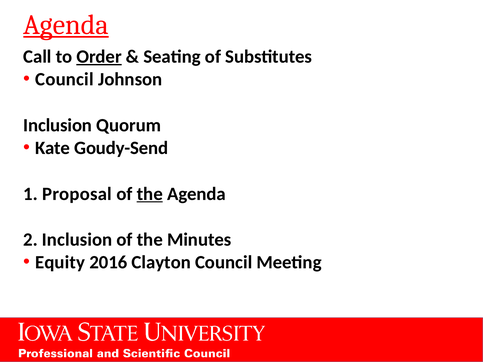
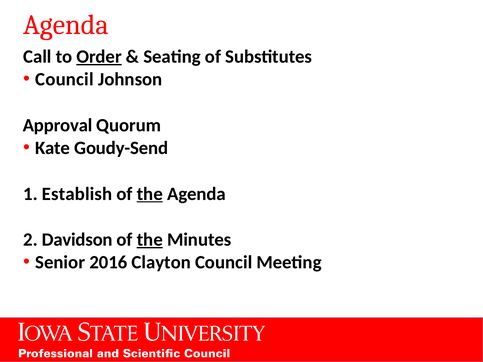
Agenda underline: present -> none (66, 25)
Inclusion: Inclusion -> Approval (58, 125)
Proposal: Proposal -> Establish (77, 194)
2 Inclusion: Inclusion -> Davidson (77, 240)
the underline: none -> present (150, 240)
Equity: Equity -> Senior (60, 263)
